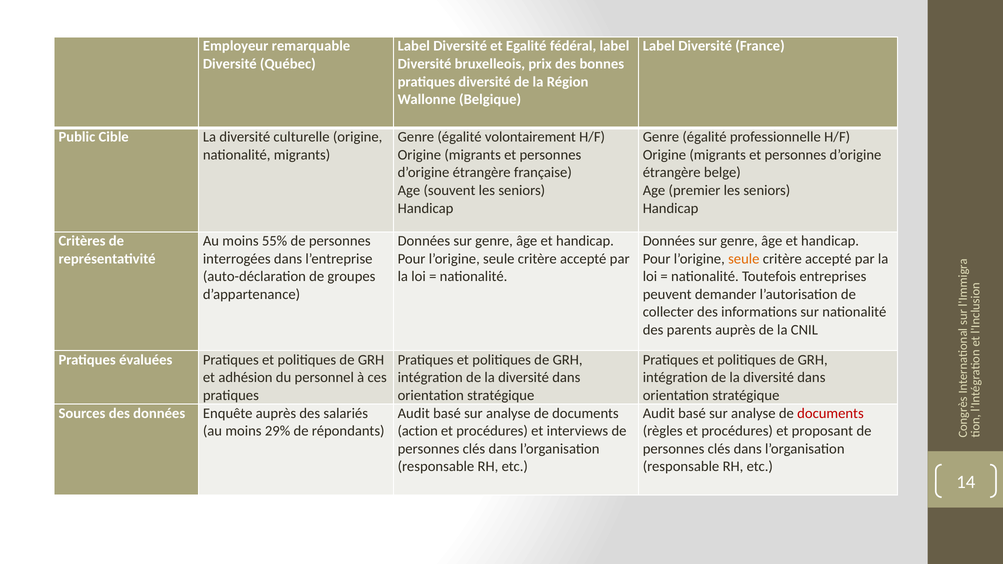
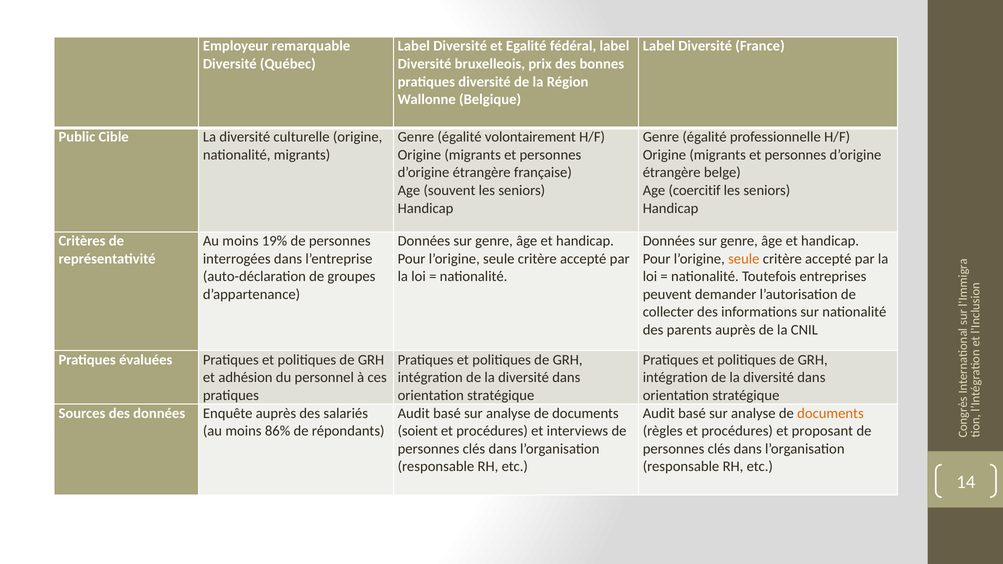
premier: premier -> coercitif (695, 190)
55%: 55% -> 19% (275, 241)
documents colour: red -> orange (830, 413)
29%: 29% -> 86% (278, 431)
action: action -> soient (418, 431)
